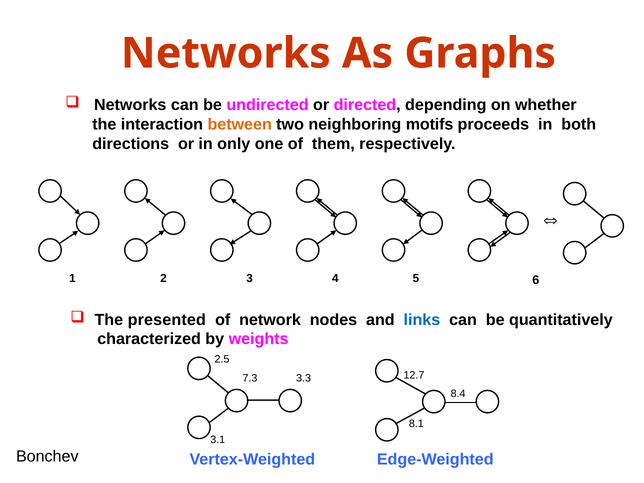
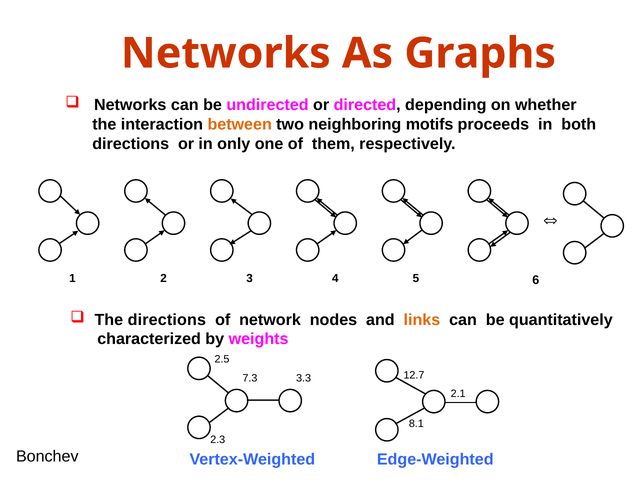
The presented: presented -> directions (167, 320)
links colour: blue -> orange (422, 320)
8.4: 8.4 -> 2.1 (458, 394)
3.1: 3.1 -> 2.3 (218, 440)
